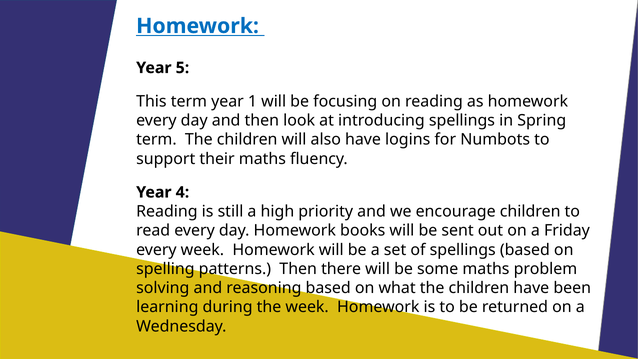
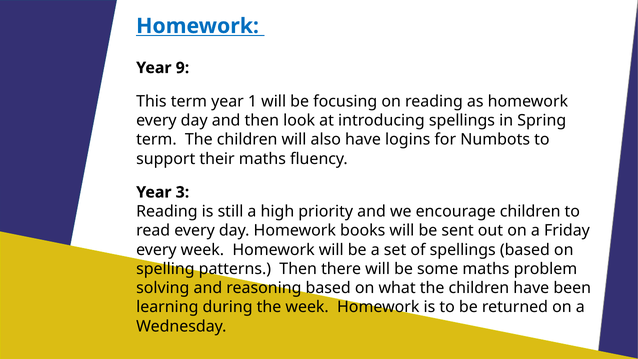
5: 5 -> 9 (182, 68)
4: 4 -> 3 (182, 192)
